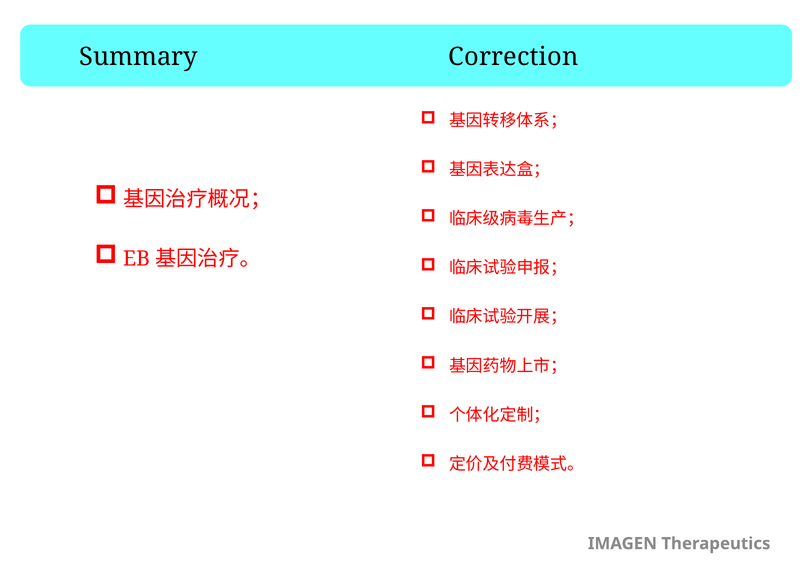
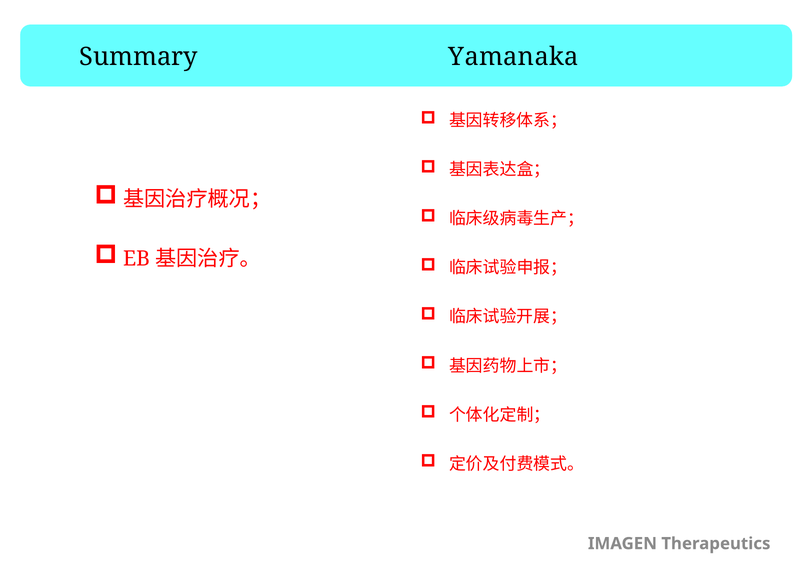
Correction: Correction -> Yamanaka (513, 57)
